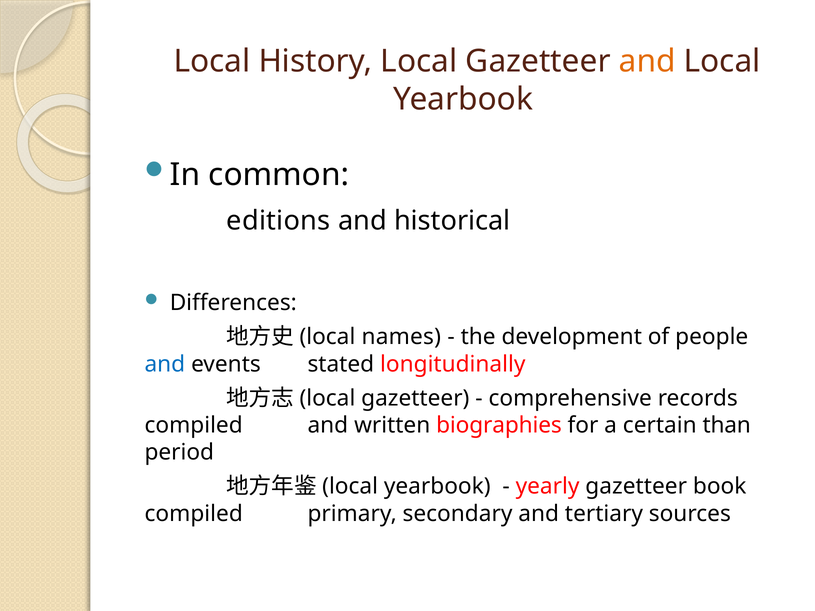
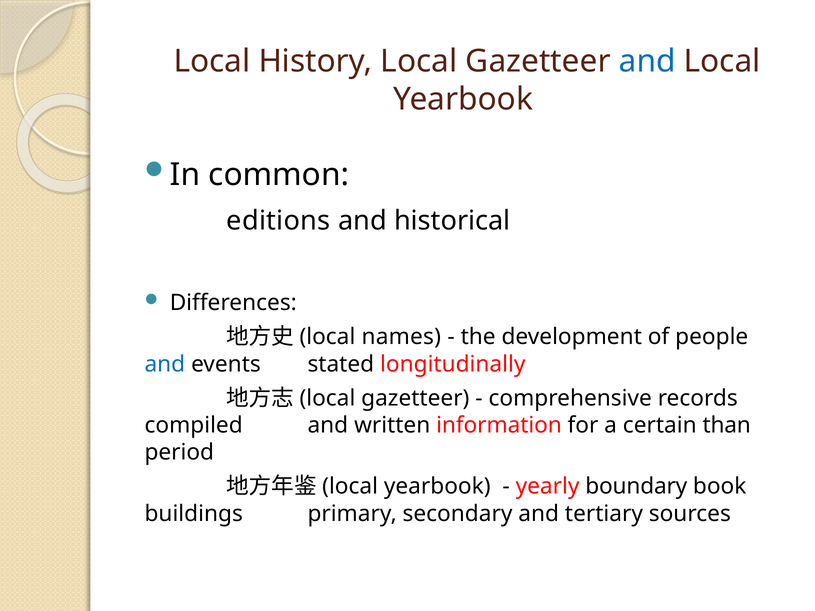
and colour: orange -> blue (647, 61)
biographies: biographies -> information (499, 425)
yearly gazetteer: gazetteer -> boundary (636, 487)
compiled: compiled -> buildings (194, 514)
